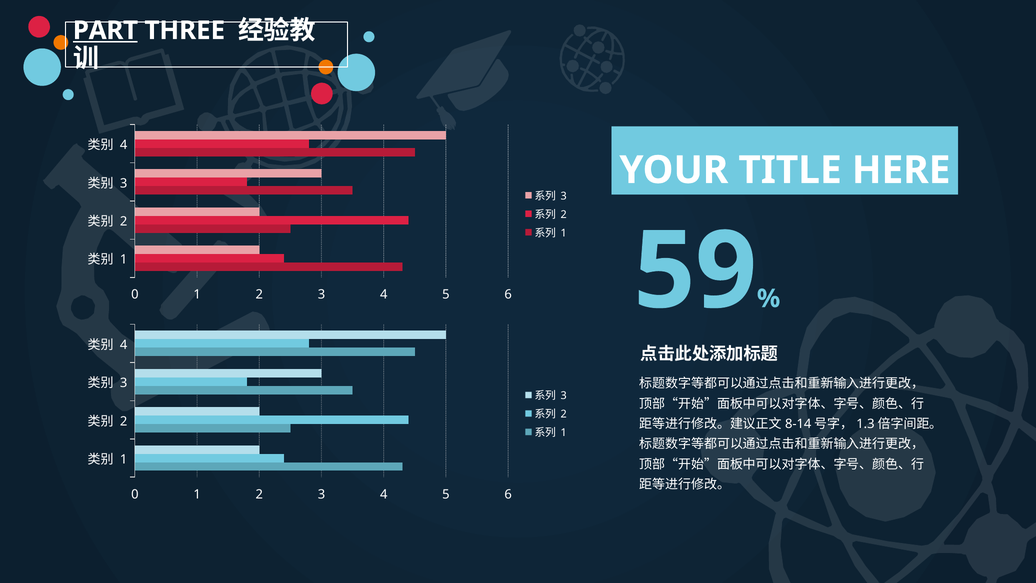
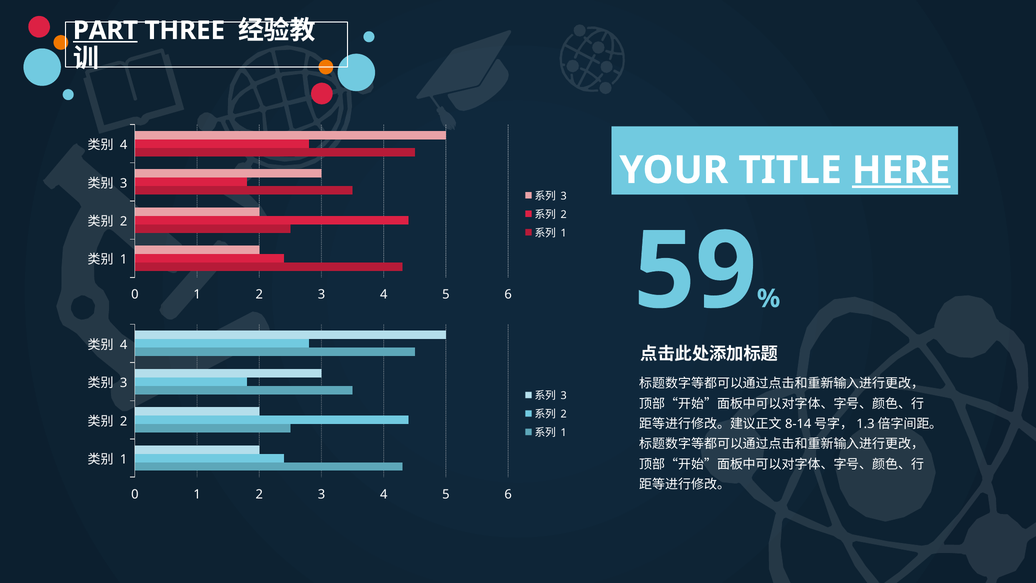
HERE underline: none -> present (901, 170)
